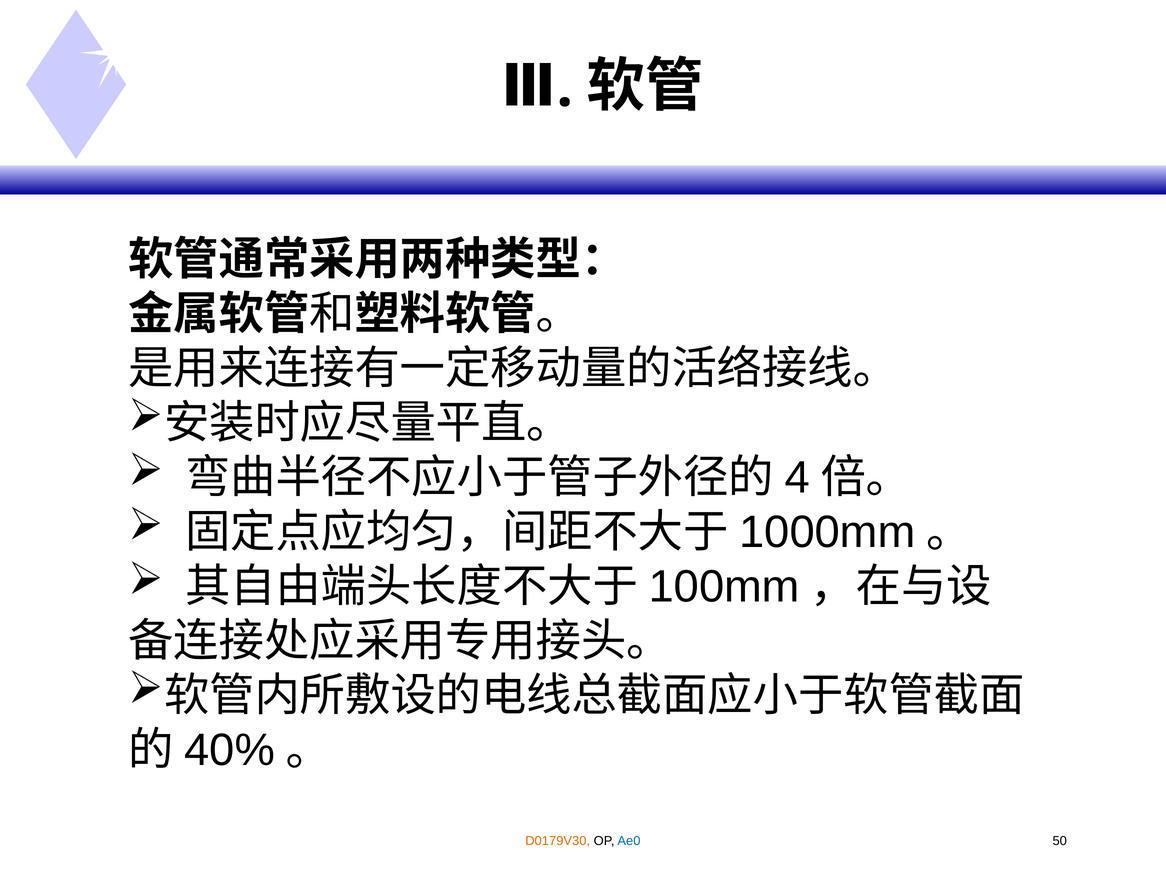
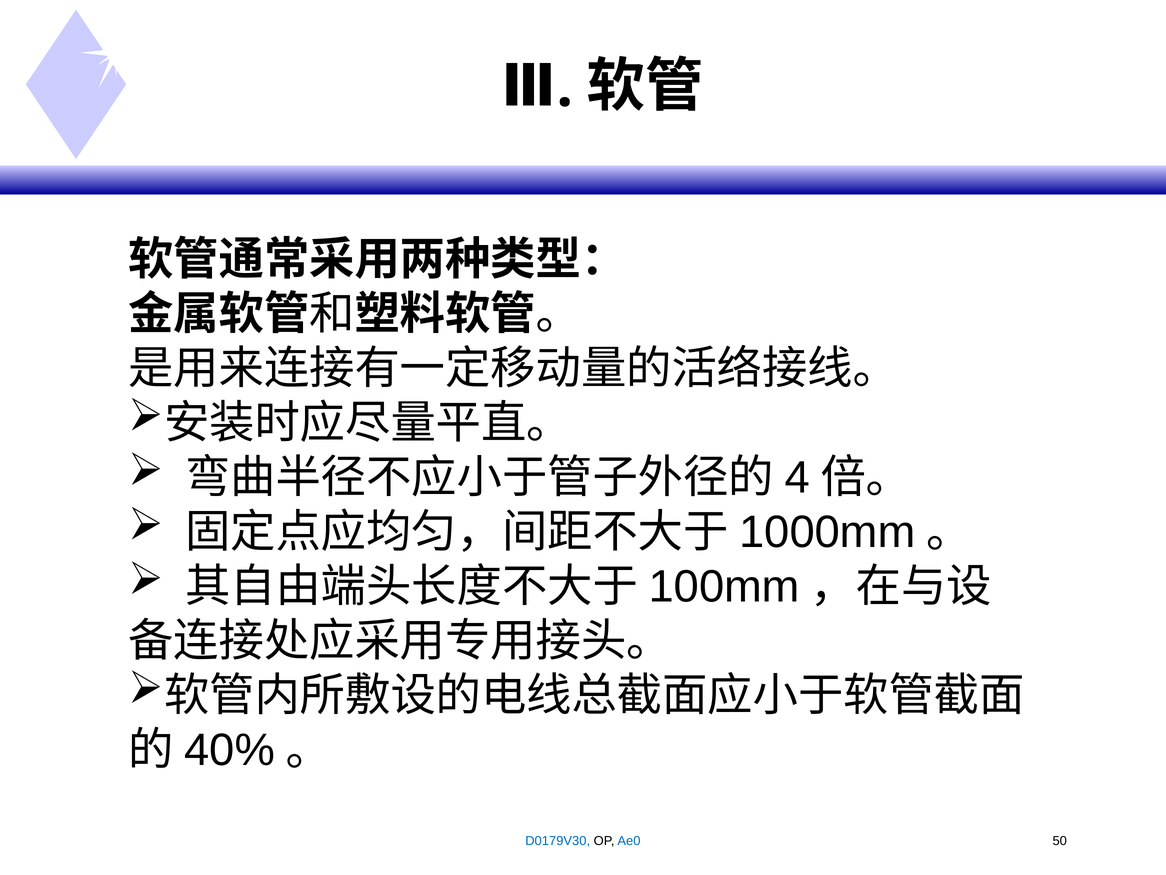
D0179V30 colour: orange -> blue (558, 840)
